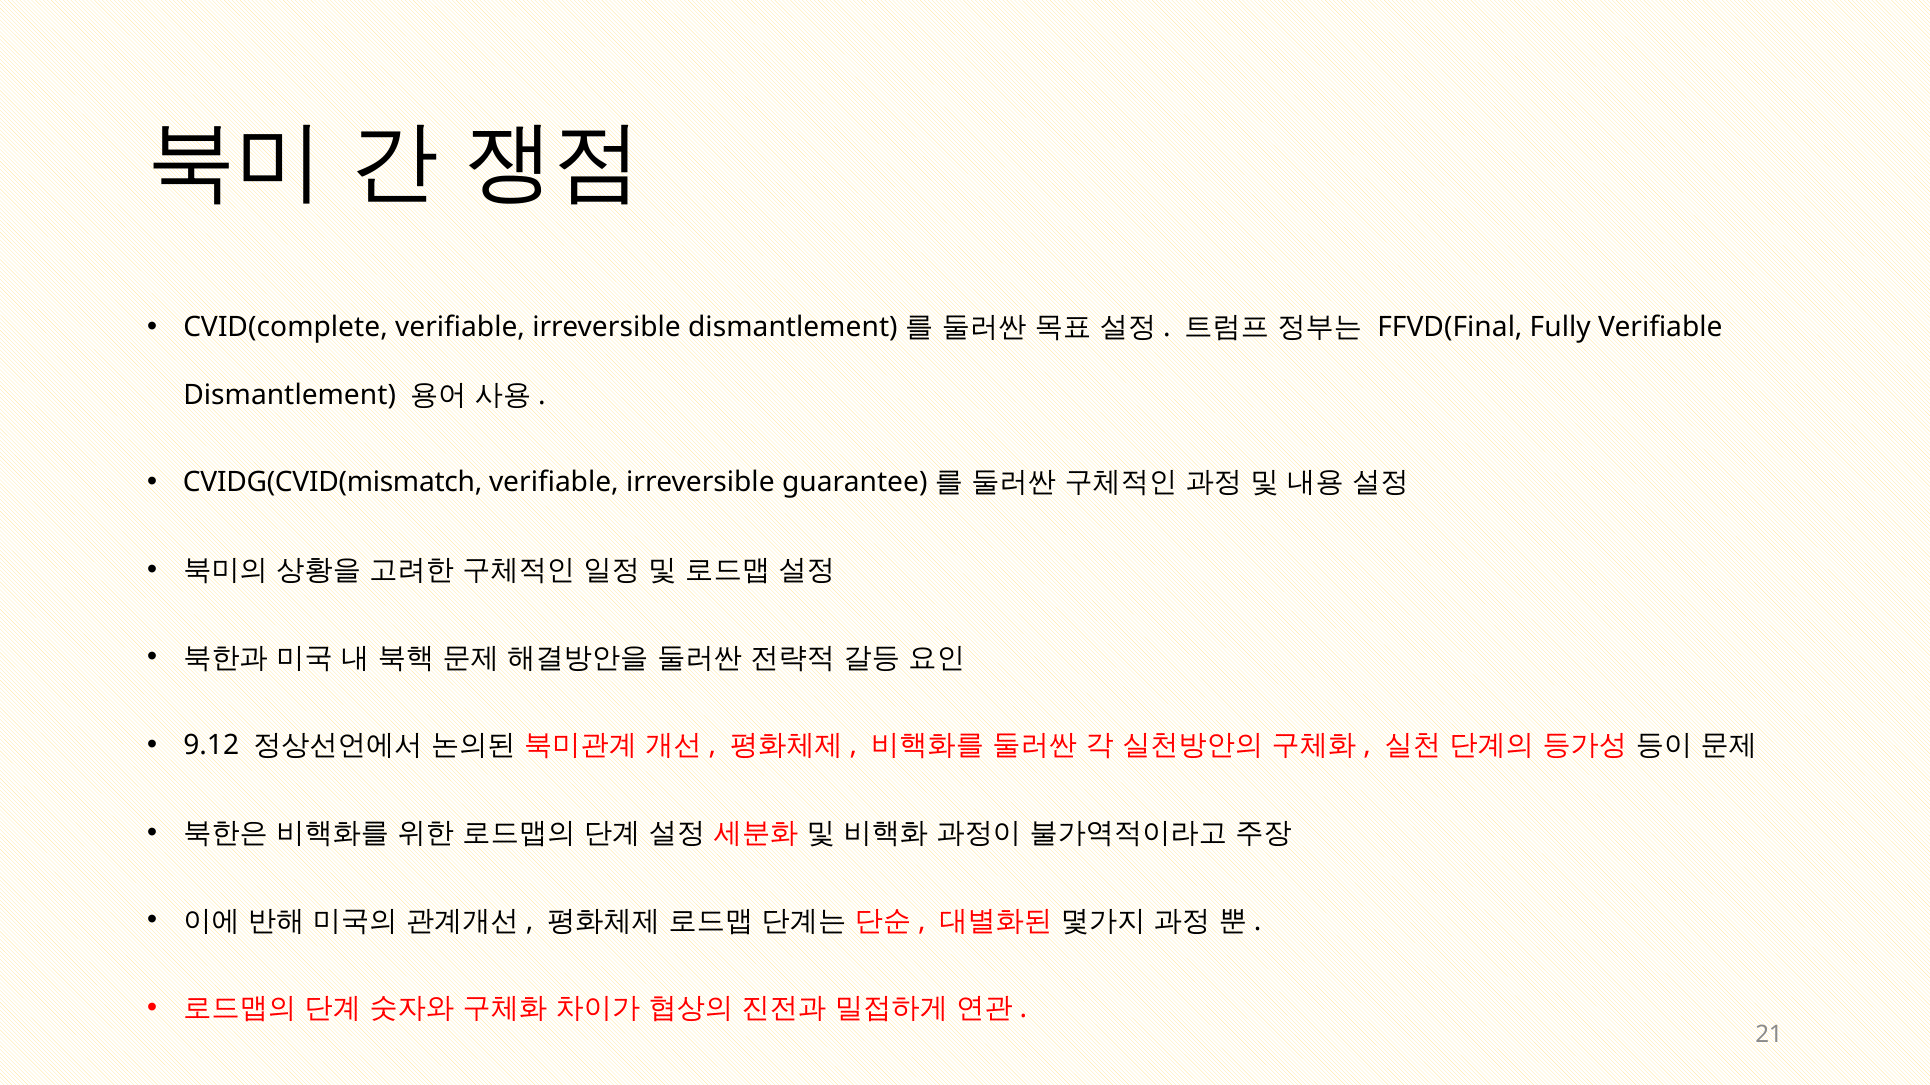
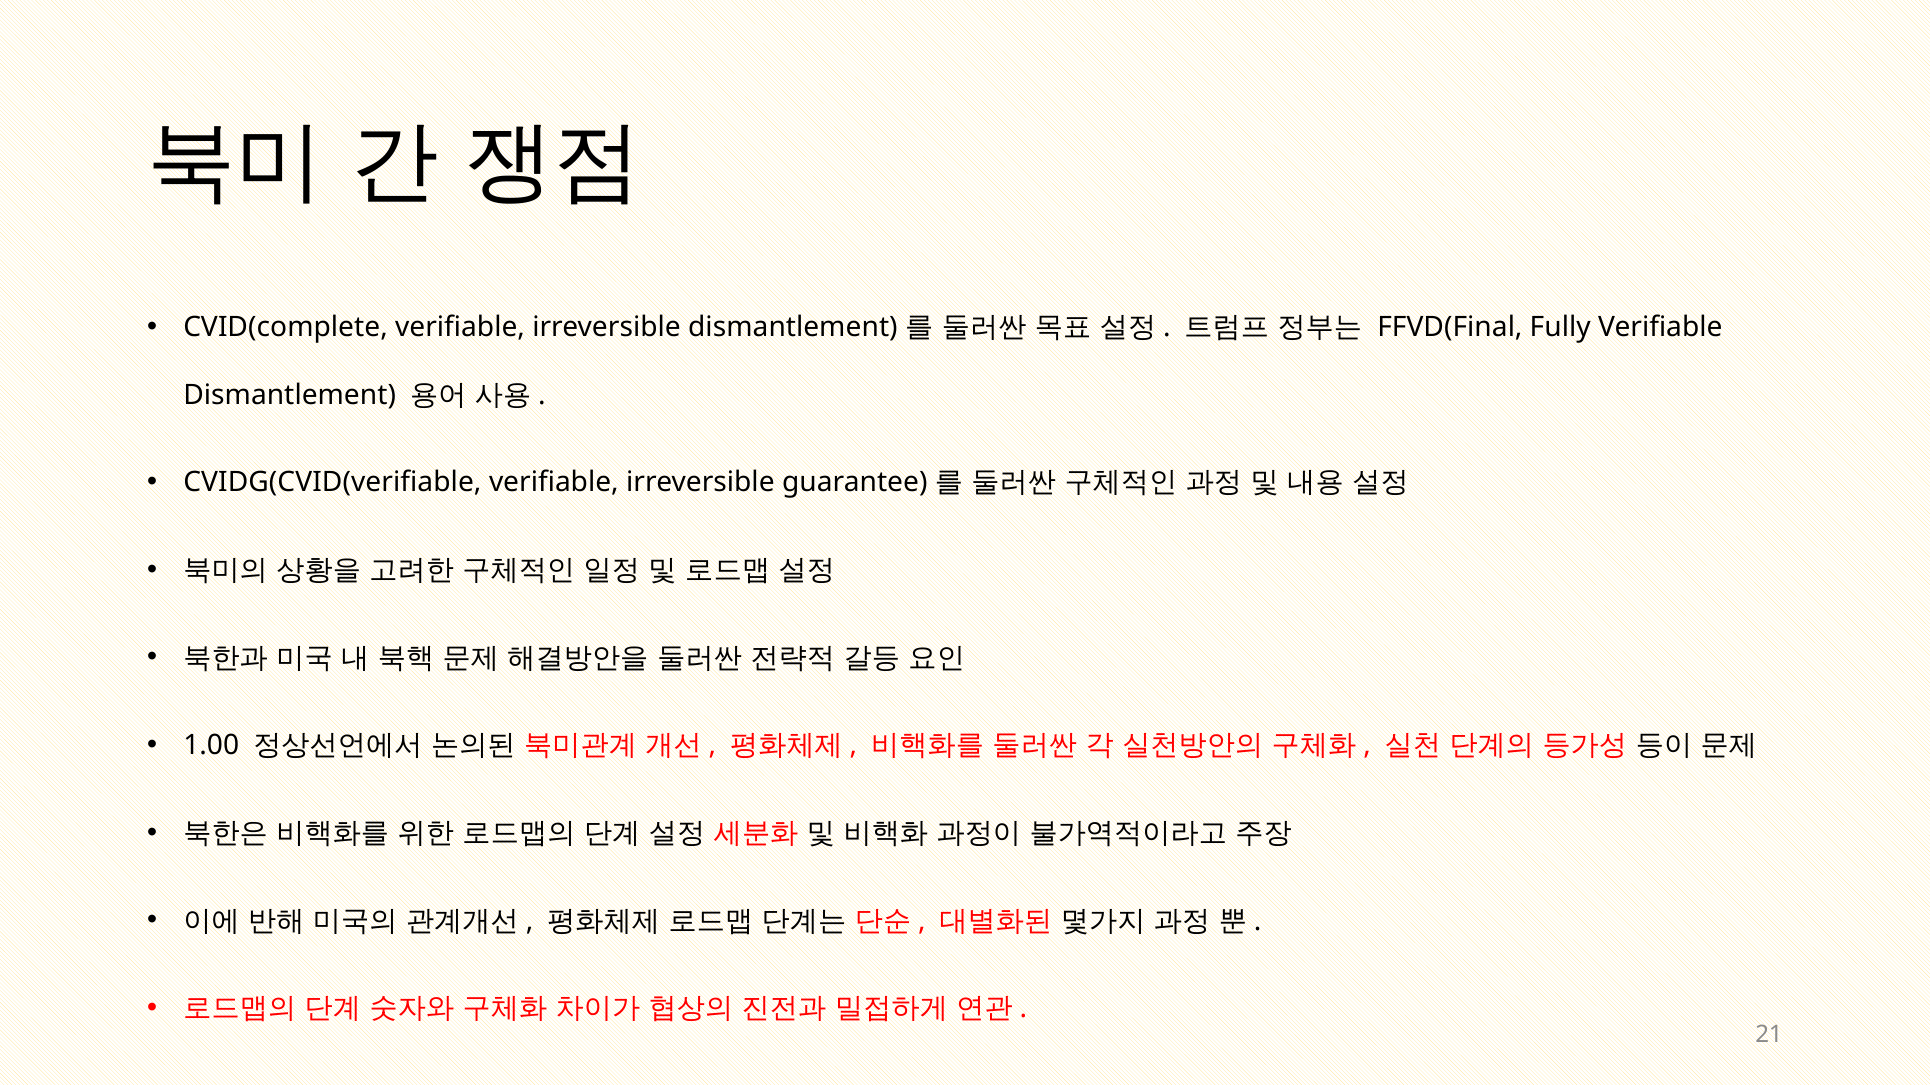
CVIDG(CVID(mismatch: CVIDG(CVID(mismatch -> CVIDG(CVID(verifiable (332, 483)
9.12: 9.12 -> 1.00 (211, 746)
